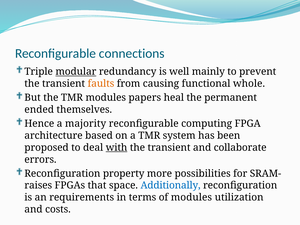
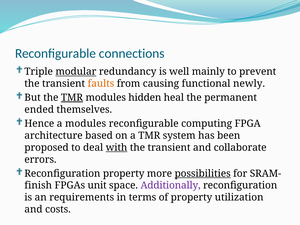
whole: whole -> newly (249, 84)
TMR underline: none -> present (72, 98)
papers: papers -> hidden (145, 98)
a majority: majority -> modules (86, 124)
possibilities underline: none -> present (203, 174)
raises: raises -> finish (38, 185)
that: that -> unit (97, 185)
Additionally colour: blue -> purple (171, 185)
of modules: modules -> property (191, 197)
